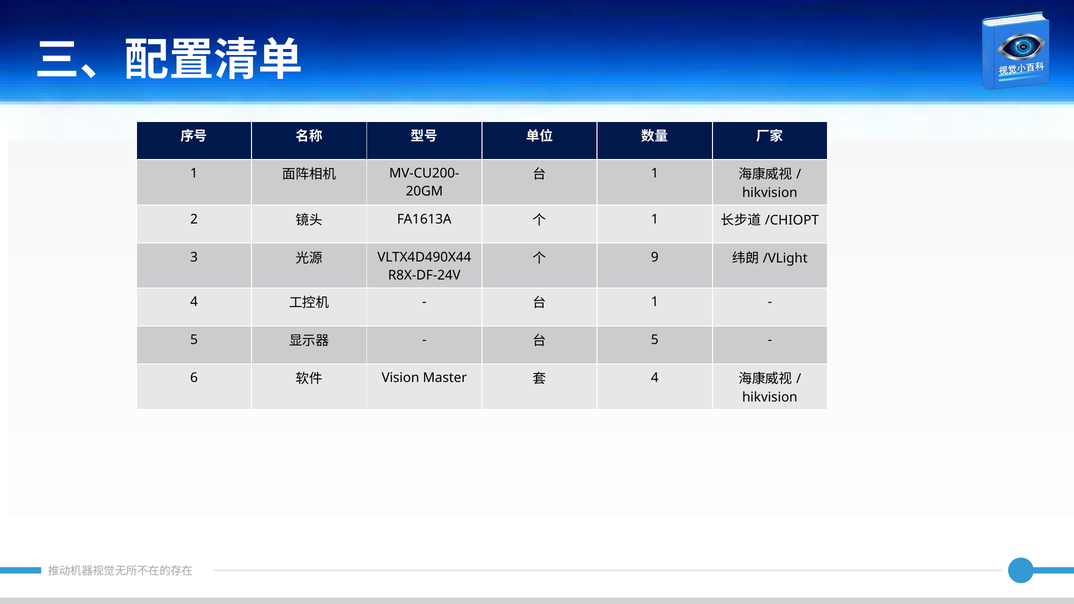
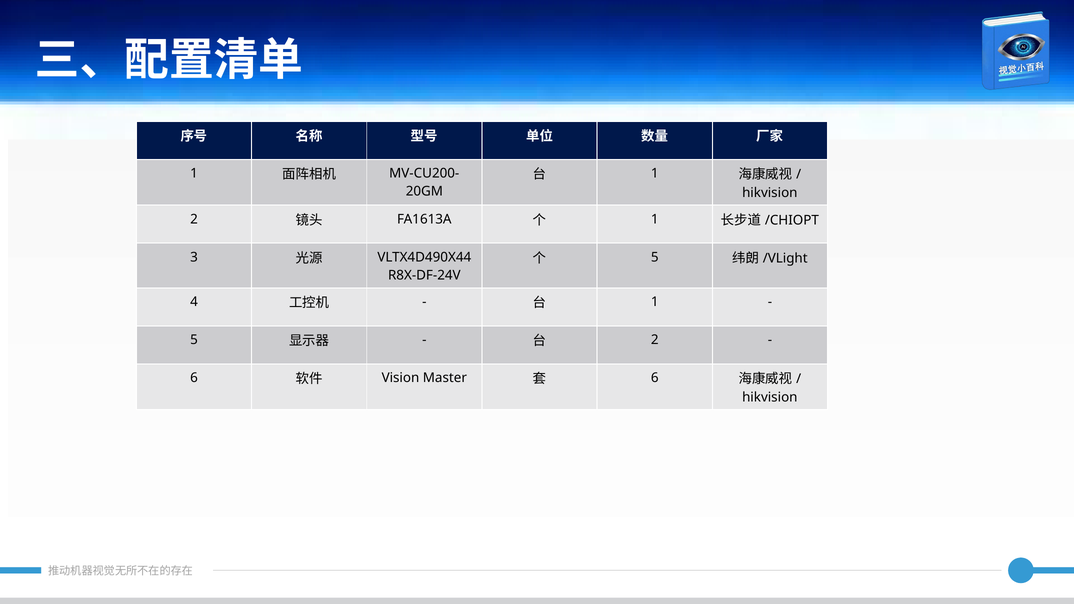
9: 9 -> 5 (655, 257)
5: 5 -> 2 (655, 340)
4: 4 -> 6 (655, 378)
